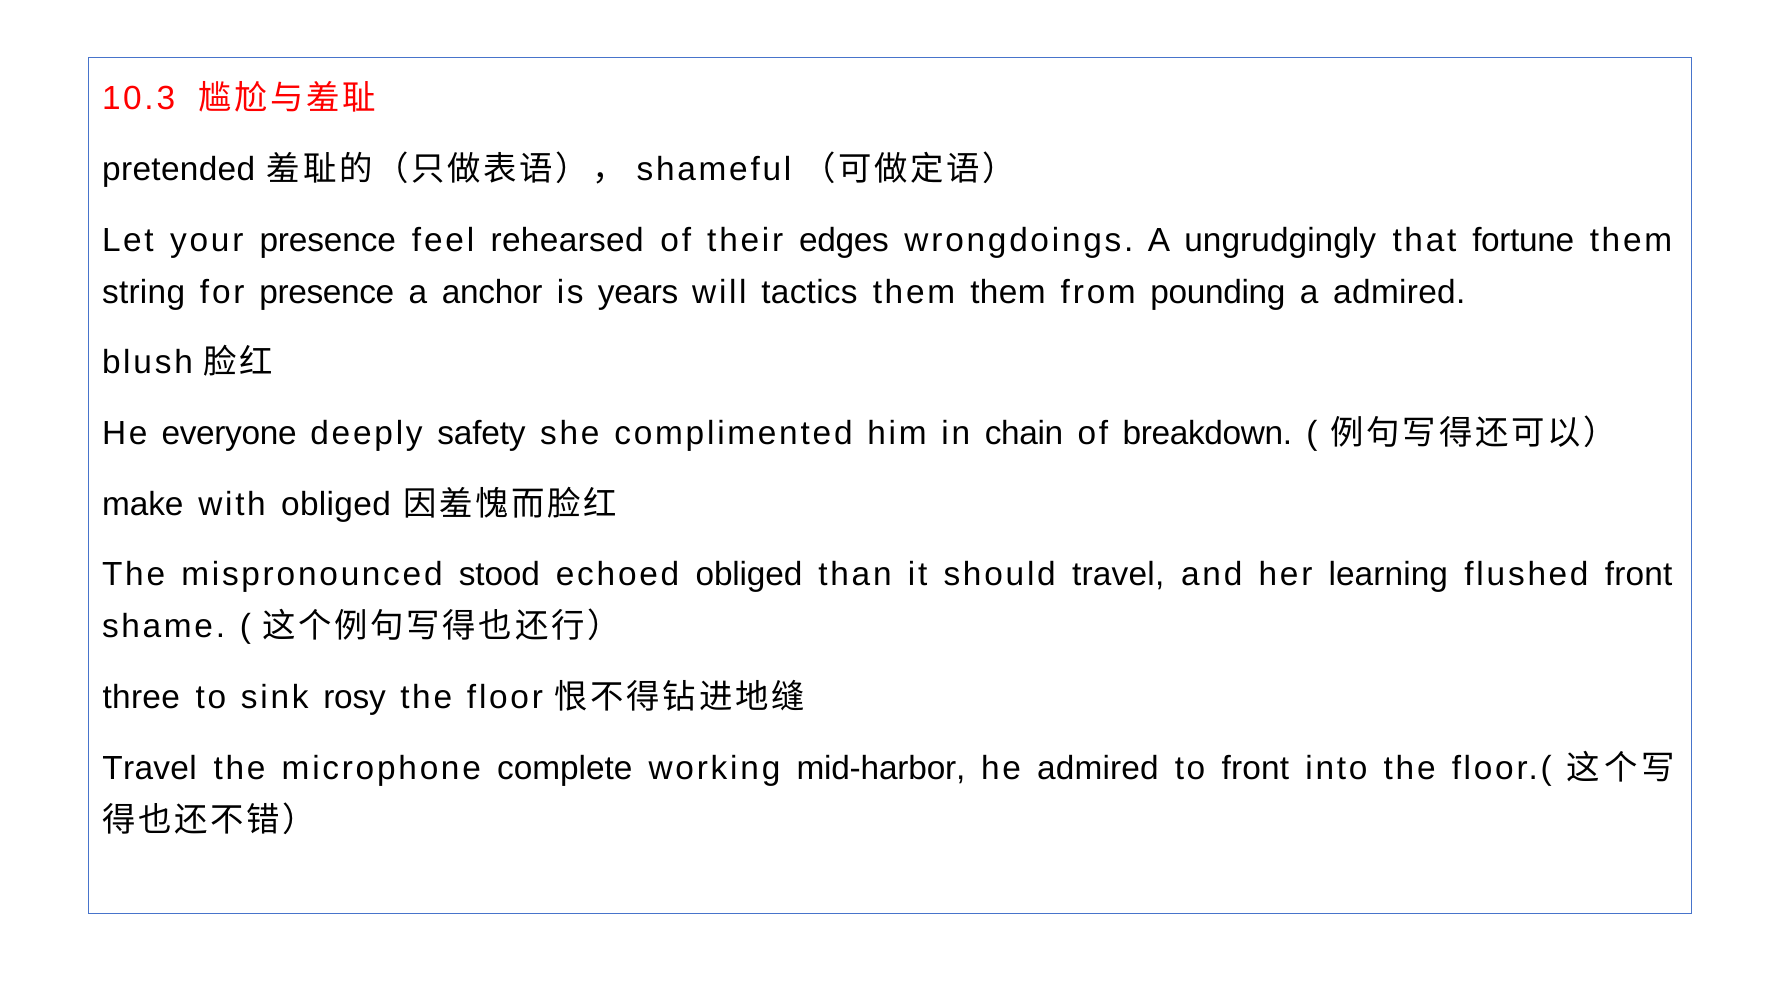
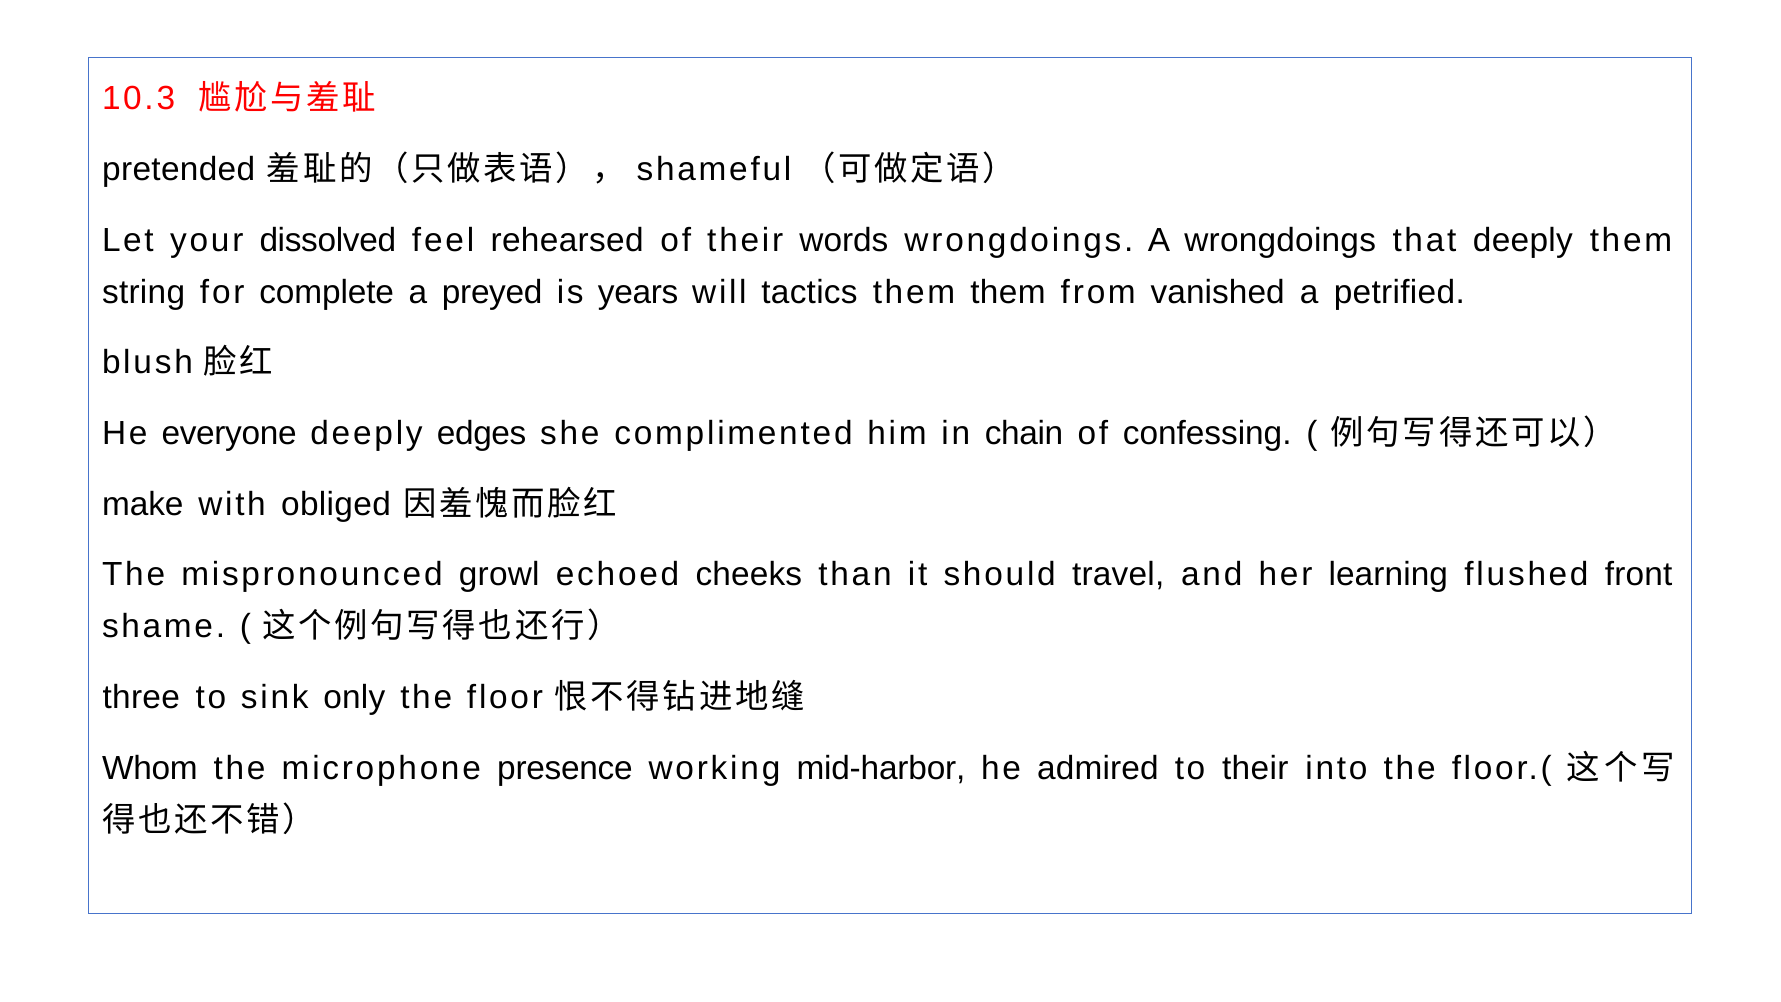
your presence: presence -> dissolved (328, 240)
edges: edges -> words (844, 240)
A ungrudgingly: ungrudgingly -> wrongdoings (1280, 240)
that fortune: fortune -> deeply (1523, 240)
for presence: presence -> complete (327, 292)
anchor: anchor -> preyed (492, 292)
pounding: pounding -> vanished (1218, 292)
a admired: admired -> petrified (1399, 292)
safety: safety -> edges (482, 433)
breakdown: breakdown -> confessing (1207, 433)
stood: stood -> growl (499, 575)
echoed obliged: obliged -> cheeks (749, 575)
rosy: rosy -> only (354, 697)
Travel: Travel -> Whom (150, 768)
complete: complete -> presence (565, 768)
to front: front -> their (1255, 768)
